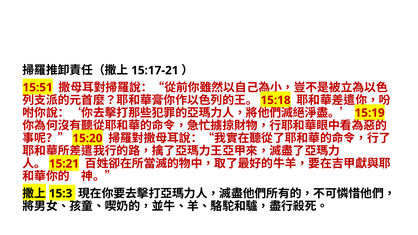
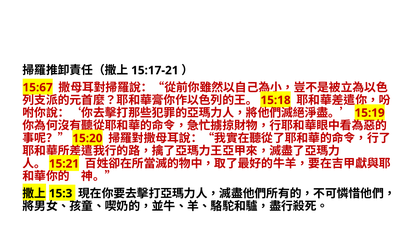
15:51: 15:51 -> 15:67 (38, 88)
